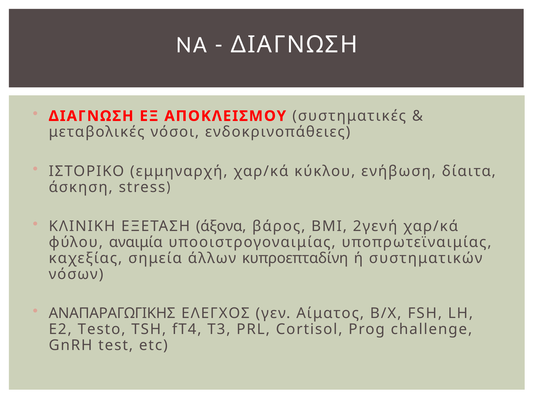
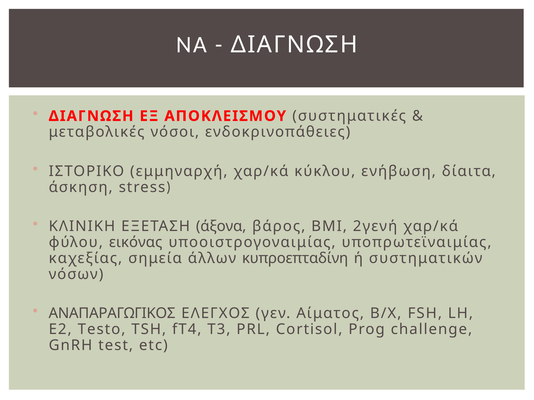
αναιμία: αναιμία -> εικόνας (136, 242)
ΑΝΑΠΑΡΑΓΩΓΙΚΗΣ: ΑΝΑΠΑΡΑΓΩΓΙΚΗΣ -> ΑΝΑΠΑΡΑΓΩΓΙΚΟΣ (112, 314)
